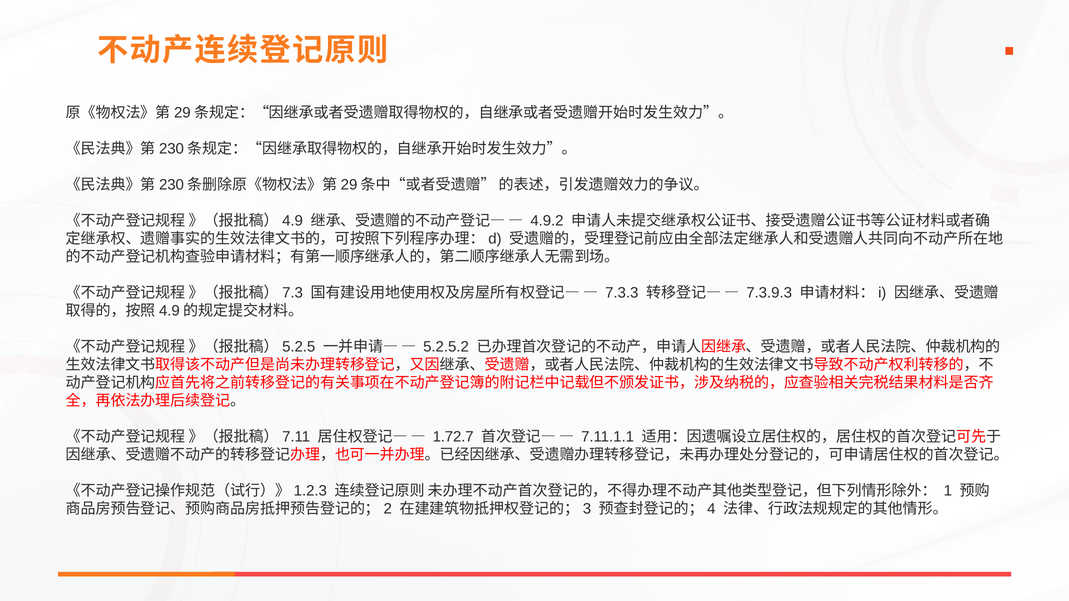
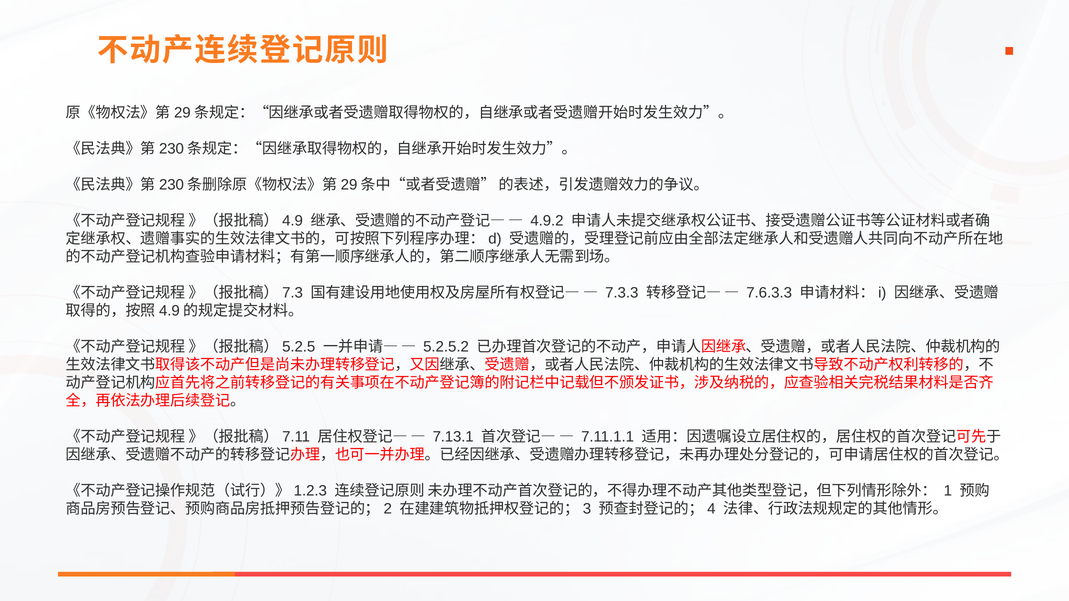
7.3.9.3: 7.3.9.3 -> 7.6.3.3 (769, 293)
1.72.7: 1.72.7 -> 7.13.1 (453, 437)
